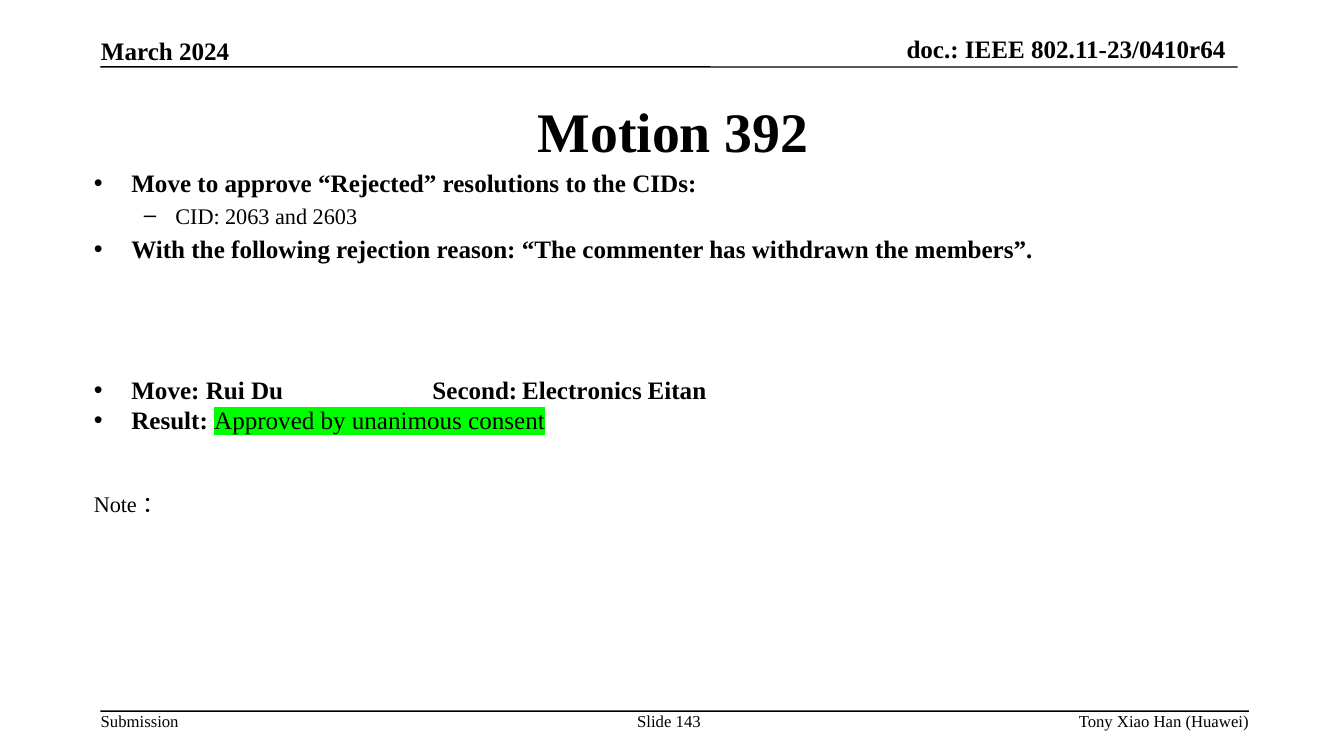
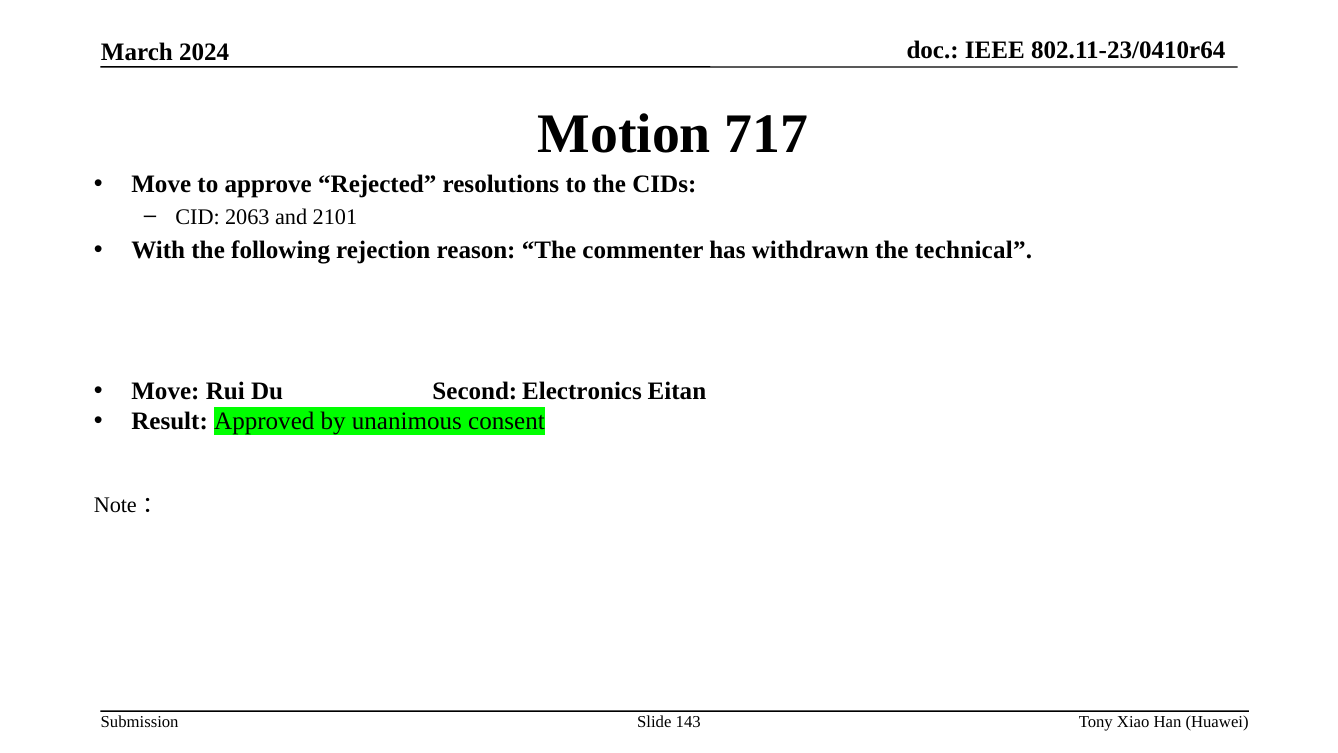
392: 392 -> 717 (767, 134)
2603: 2603 -> 2101 (335, 217)
members: members -> technical (973, 250)
